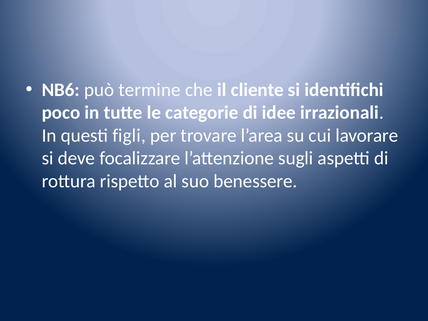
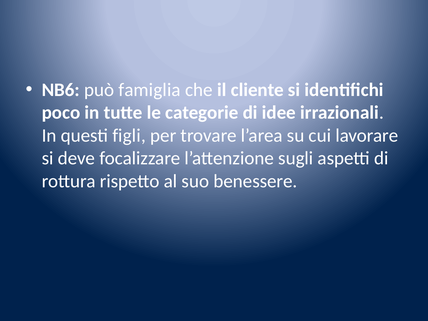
termine: termine -> famiglia (150, 90)
